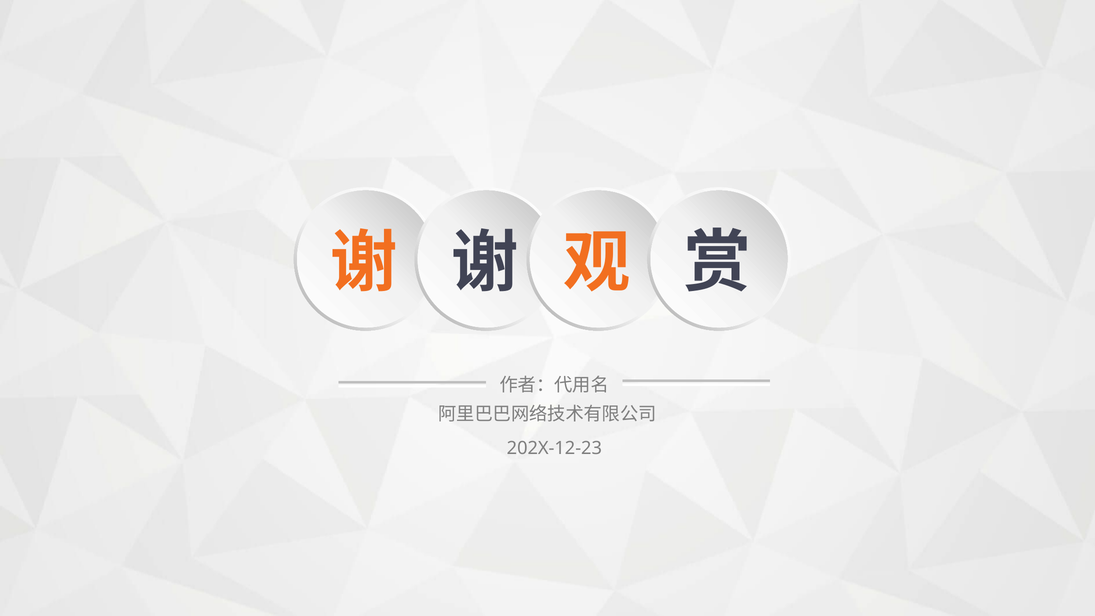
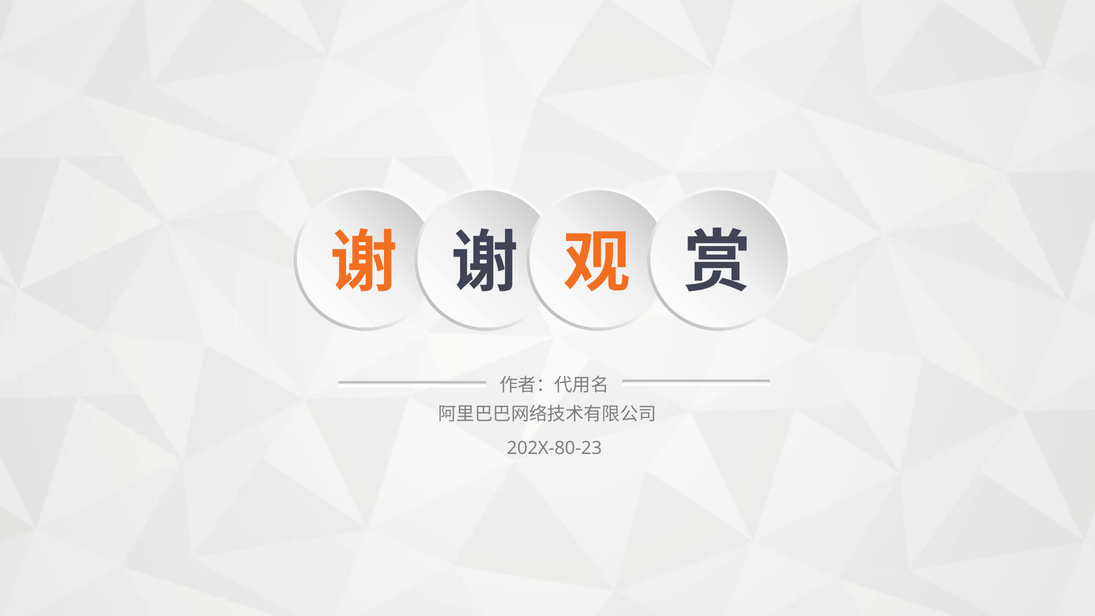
202X-12-23: 202X-12-23 -> 202X-80-23 (554, 448)
